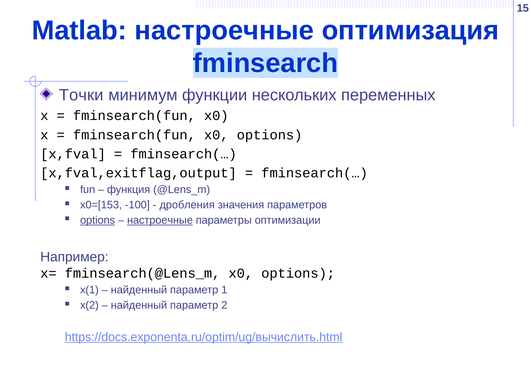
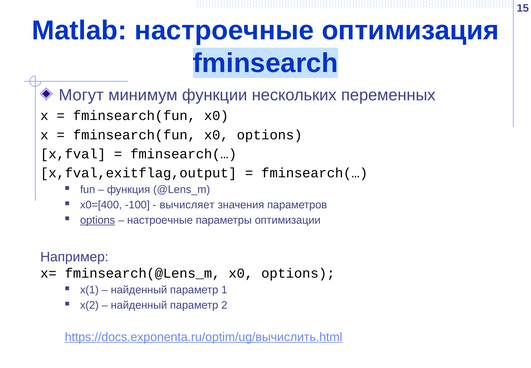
Точки: Точки -> Могут (81, 95)
x0=[153: x0=[153 -> x0=[400 (101, 205)
дробления: дробления -> вычисляет (187, 205)
настроечные underline: present -> none (160, 220)
